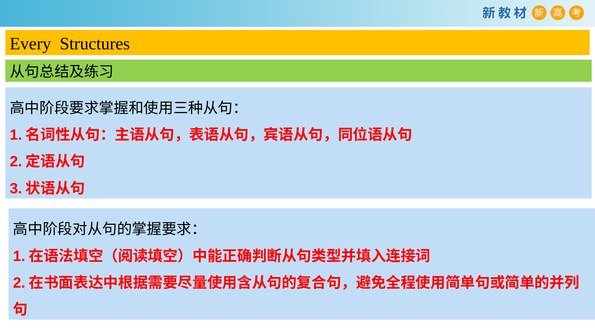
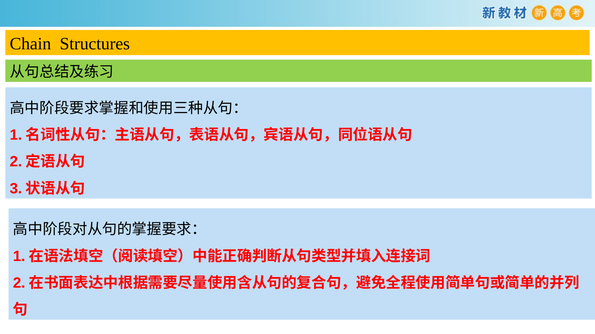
Every: Every -> Chain (30, 44)
